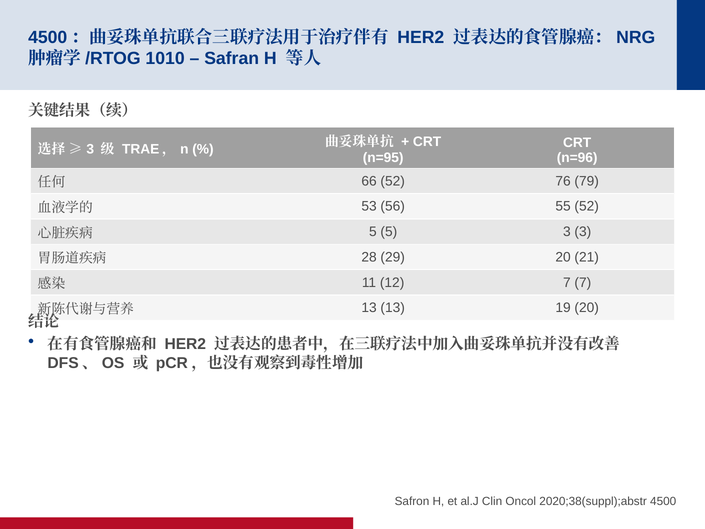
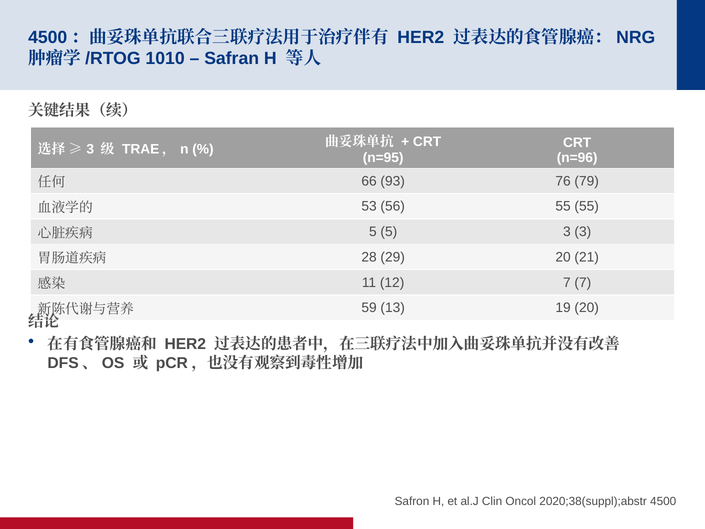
66 52: 52 -> 93 (393, 181)
55 52: 52 -> 55 (587, 206)
13: 13 -> 59 (369, 308)
